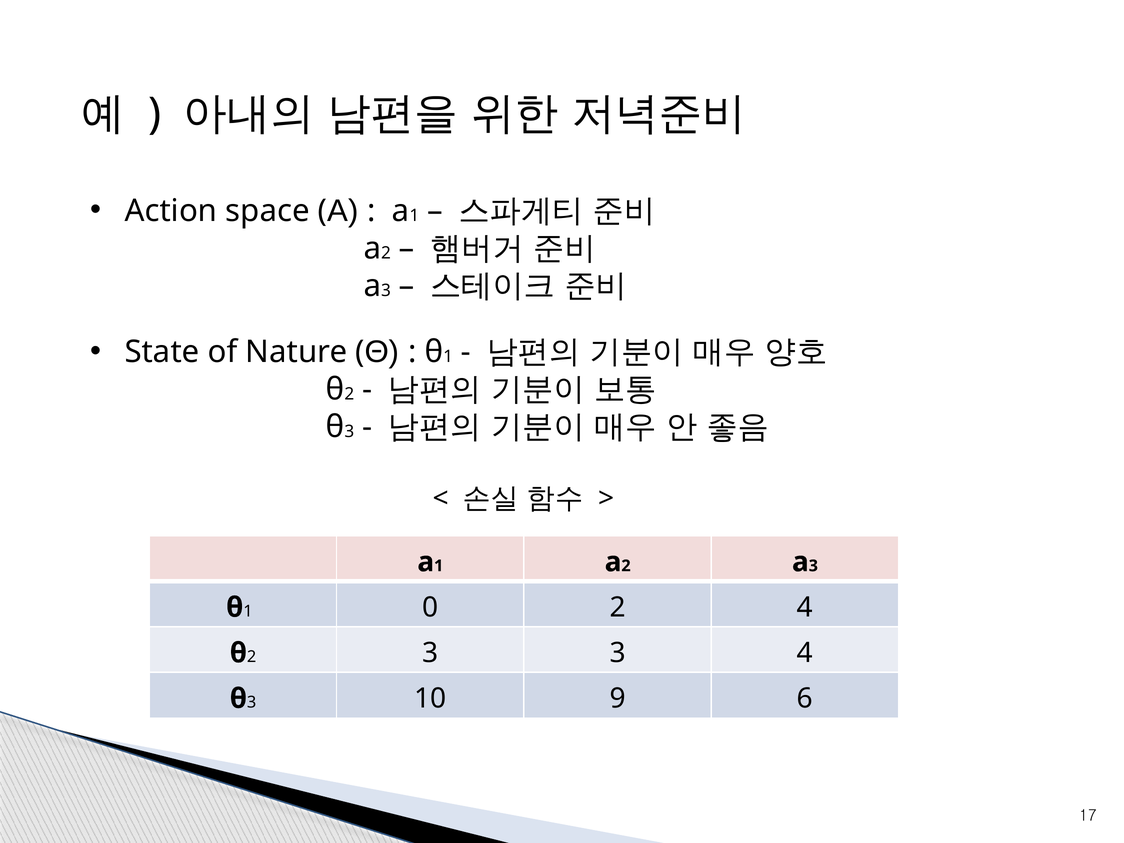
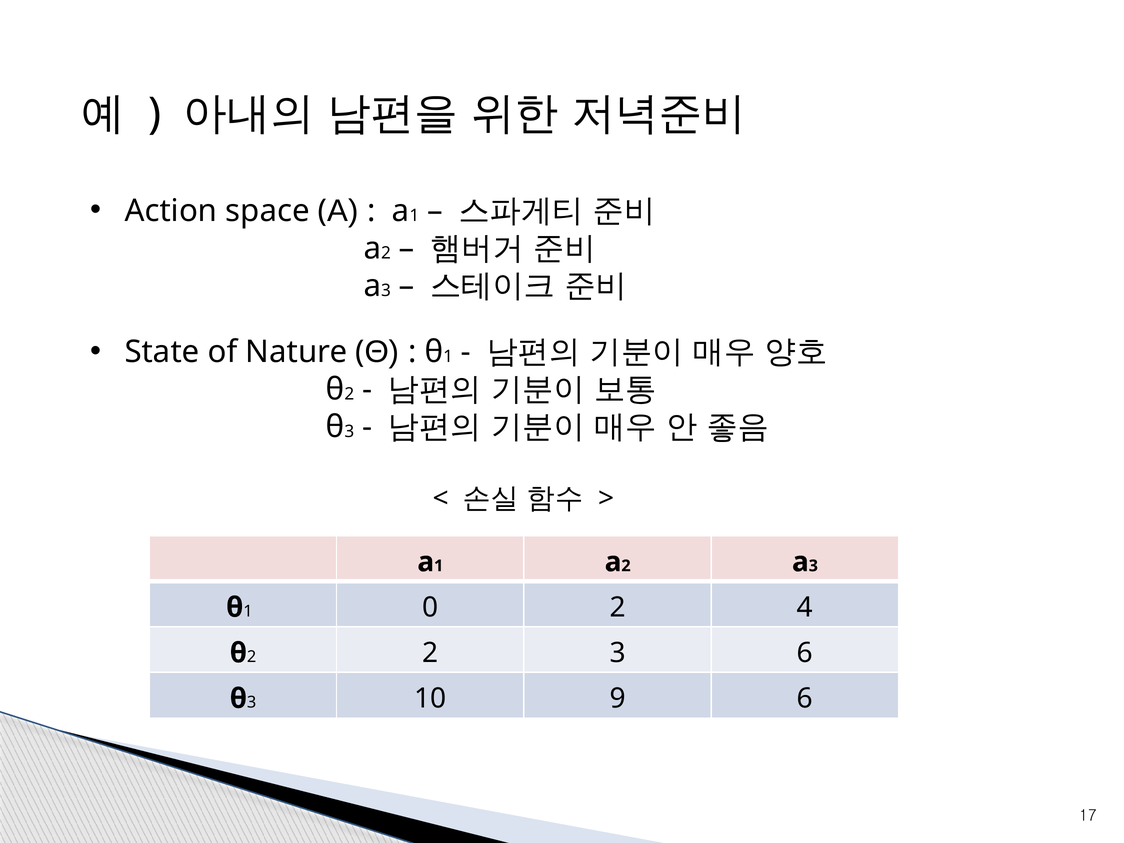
2 3: 3 -> 2 (430, 653)
3 4: 4 -> 6 (805, 653)
